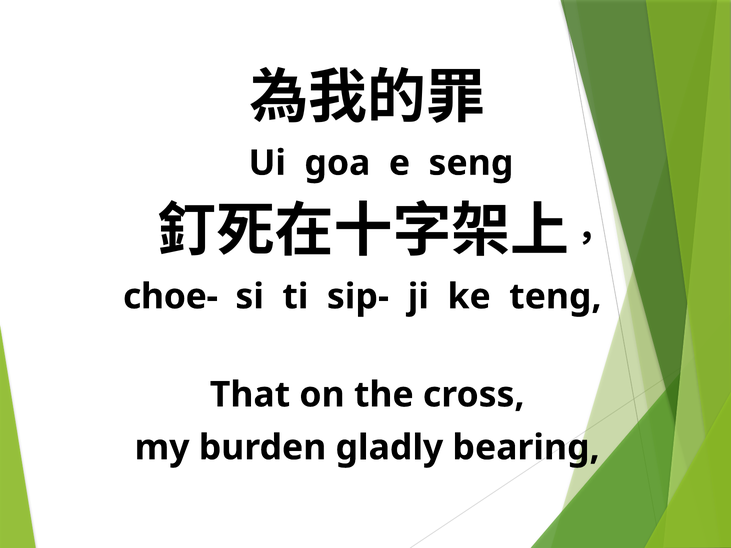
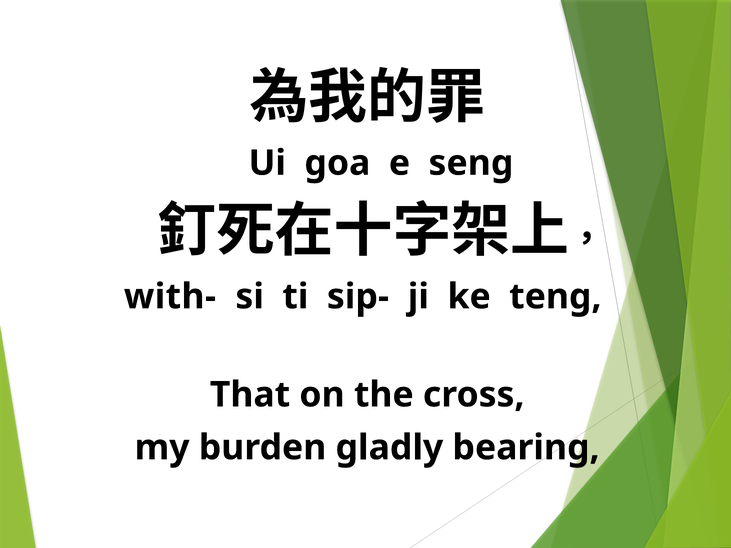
choe-: choe- -> with- (170, 297)
